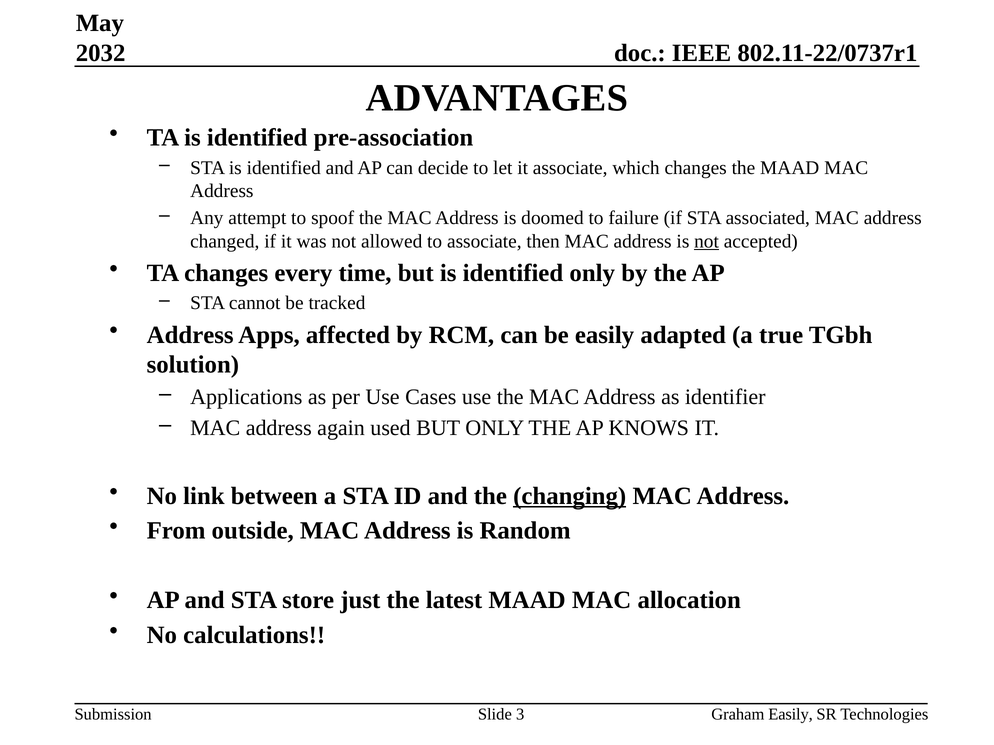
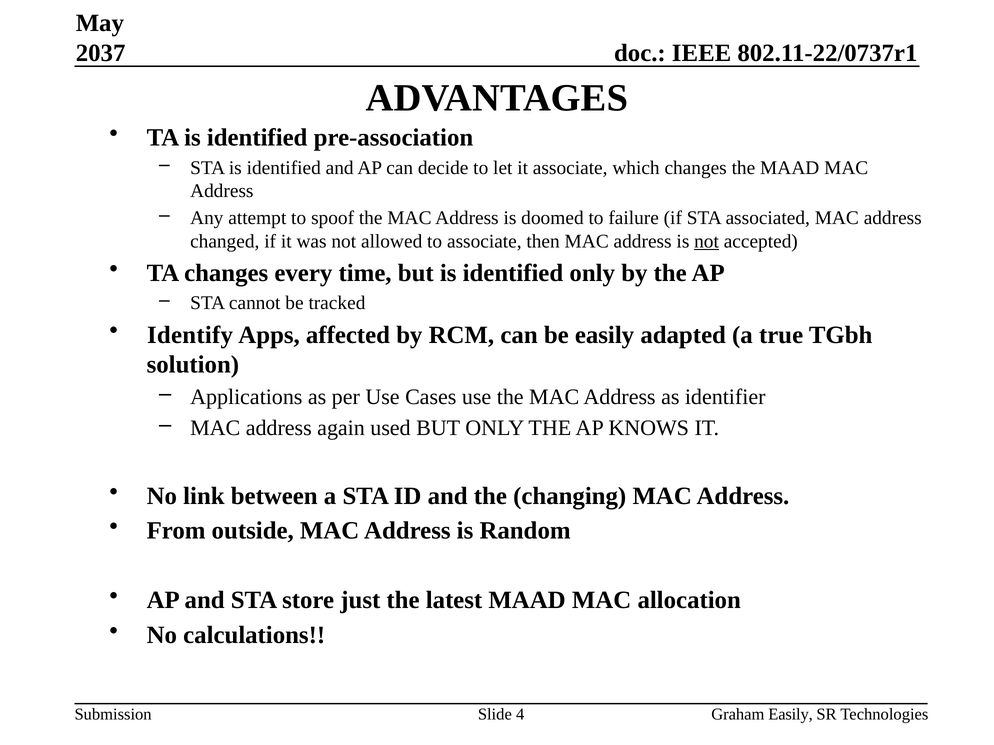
2032: 2032 -> 2037 (101, 53)
Address: Address -> Identify (190, 335)
changing underline: present -> none (570, 496)
3: 3 -> 4 (520, 715)
